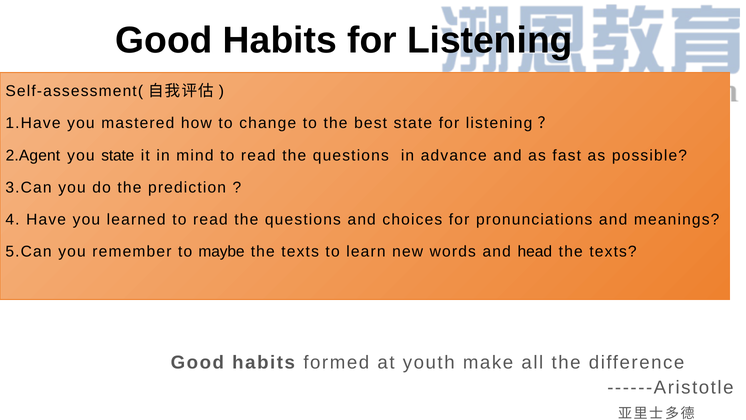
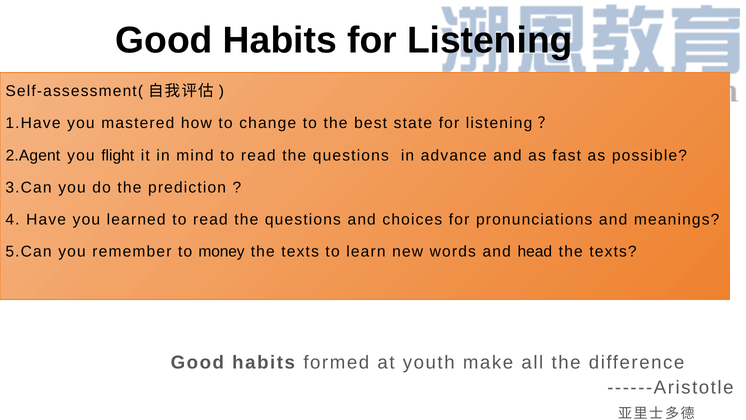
you state: state -> flight (118, 155)
maybe: maybe -> money (222, 251)
